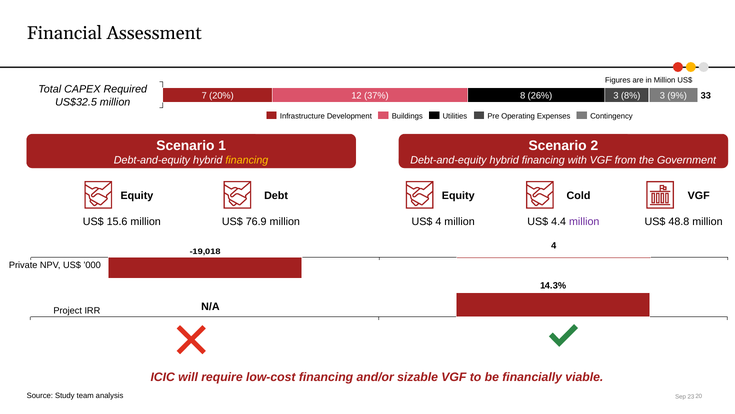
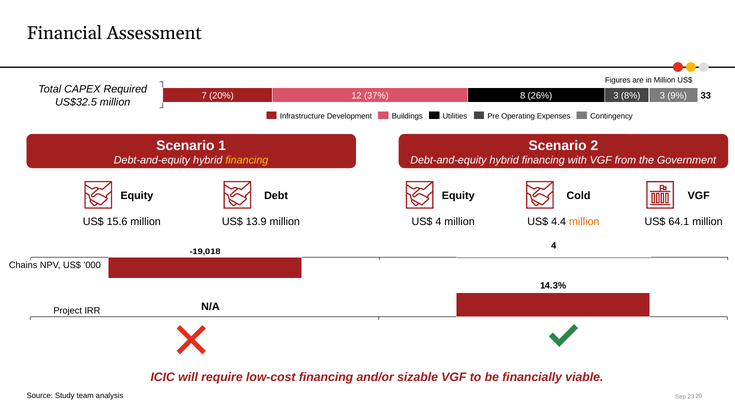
76.9: 76.9 -> 13.9 (256, 222)
million colour: purple -> orange (584, 222)
48.8: 48.8 -> 64.1 (679, 222)
Private: Private -> Chains (23, 265)
